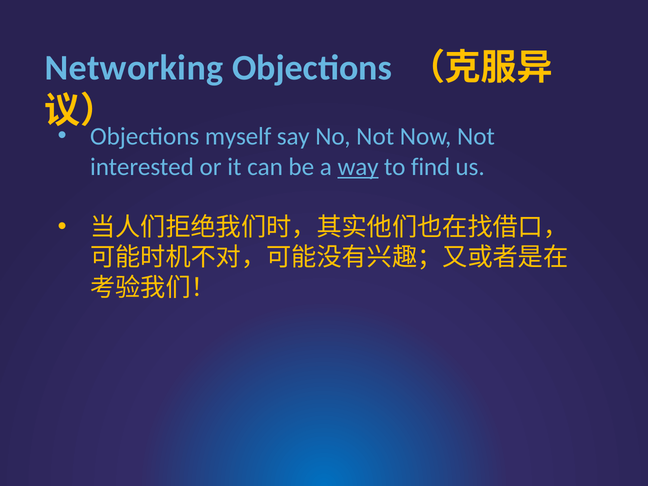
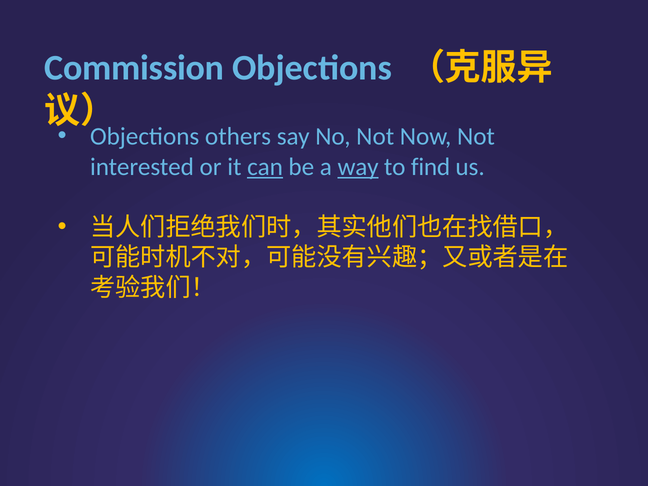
Networking: Networking -> Commission (134, 68)
myself: myself -> others (238, 136)
can underline: none -> present (265, 167)
